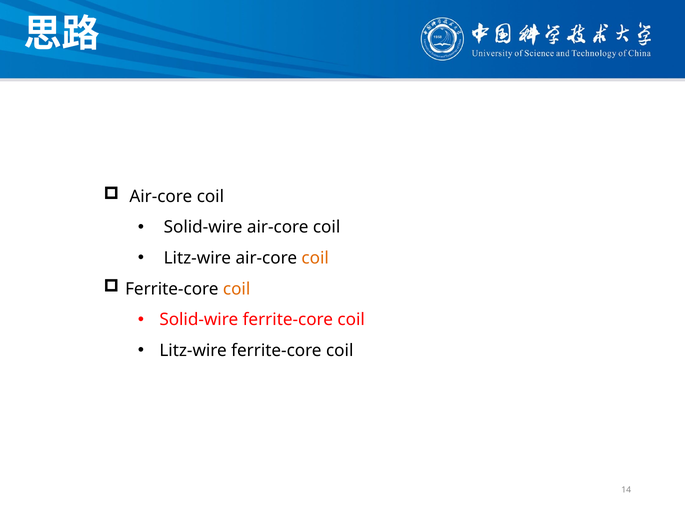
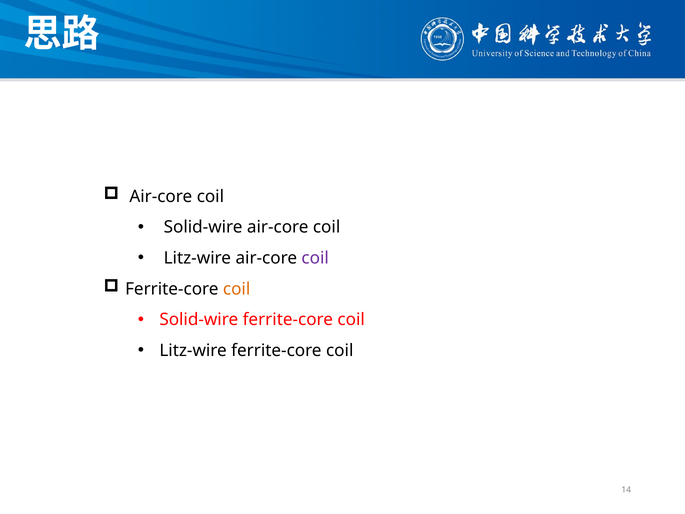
coil colour: orange -> purple (315, 258)
